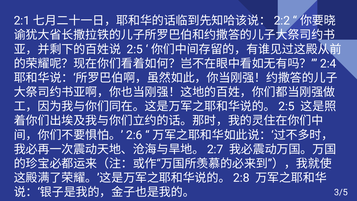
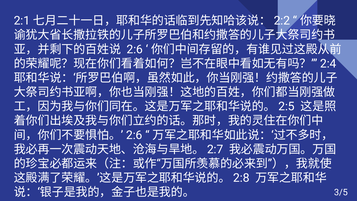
2:5: 2:5 -> 2:6 (135, 49)
